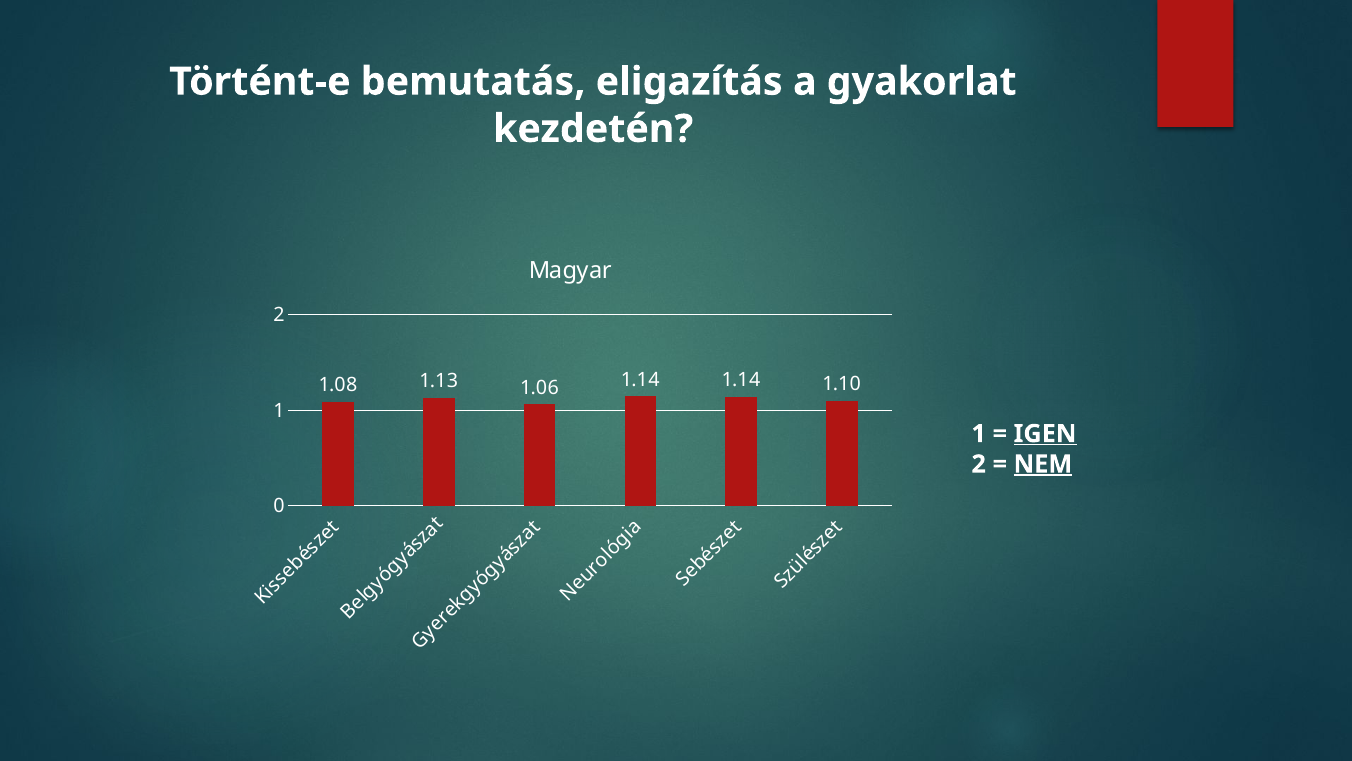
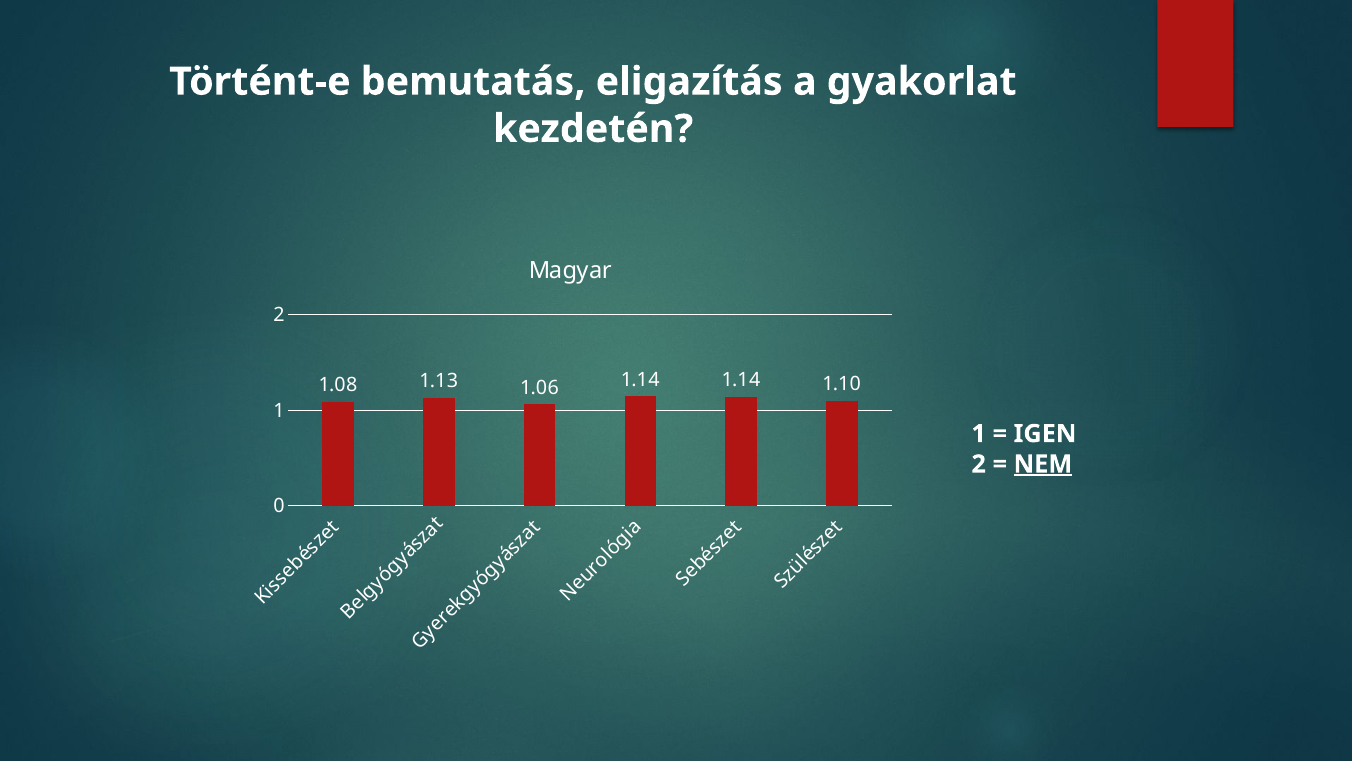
IGEN underline: present -> none (1045, 433)
